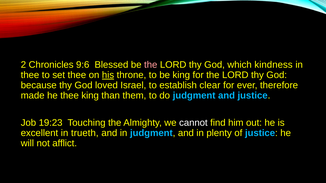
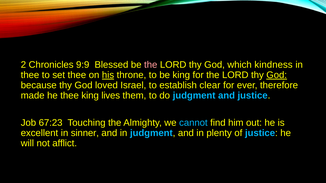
9:6: 9:6 -> 9:9 (83, 65)
God underline: none -> present (277, 75)
than: than -> lives (111, 96)
19:23: 19:23 -> 67:23 (51, 123)
cannot colour: white -> light blue (193, 123)
trueth: trueth -> sinner (85, 133)
